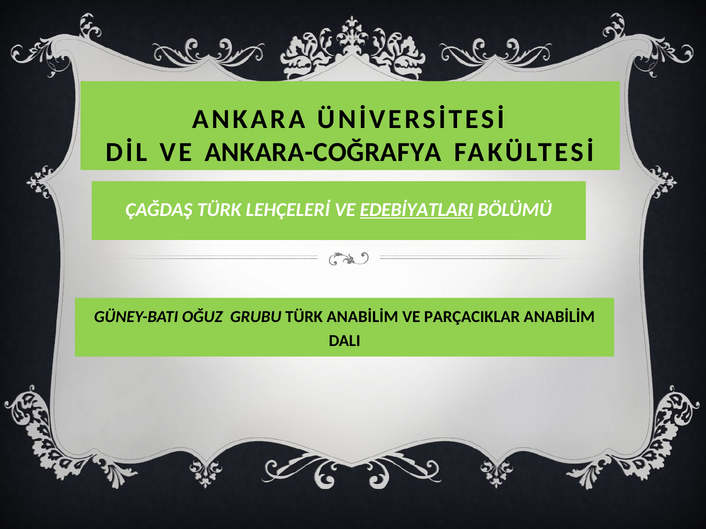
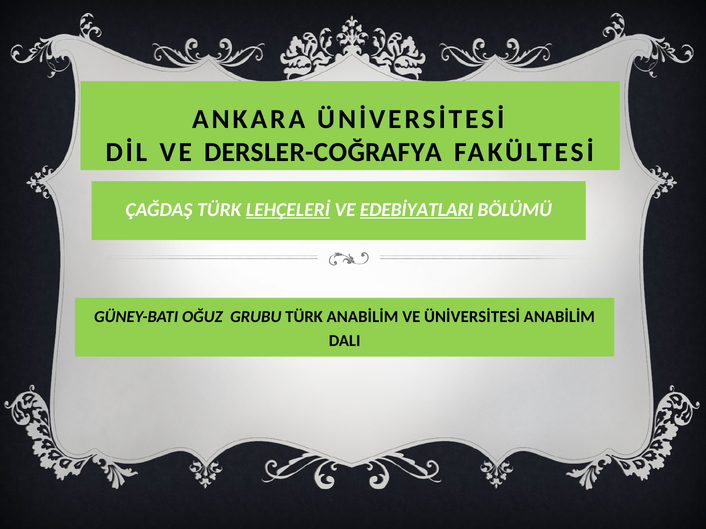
ANKARA-COĞRAFYA: ANKARA-COĞRAFYA -> DERSLER-COĞRAFYA (323, 152)
LEHÇELERİ underline: none -> present (288, 210)
VE PARÇACIKLAR: PARÇACIKLAR -> ÜNİVERSİTESİ (472, 317)
